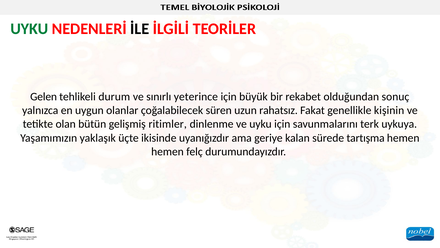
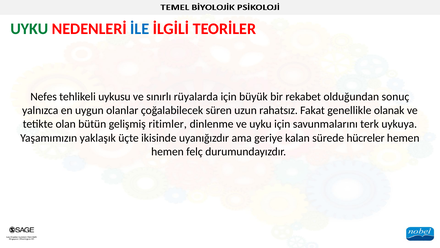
İLE colour: black -> blue (140, 29)
Gelen: Gelen -> Nefes (44, 96)
durum: durum -> uykusu (114, 96)
yeterince: yeterince -> rüyalarda (196, 96)
kişinin: kişinin -> olanak (389, 110)
tartışma: tartışma -> hücreler (366, 138)
